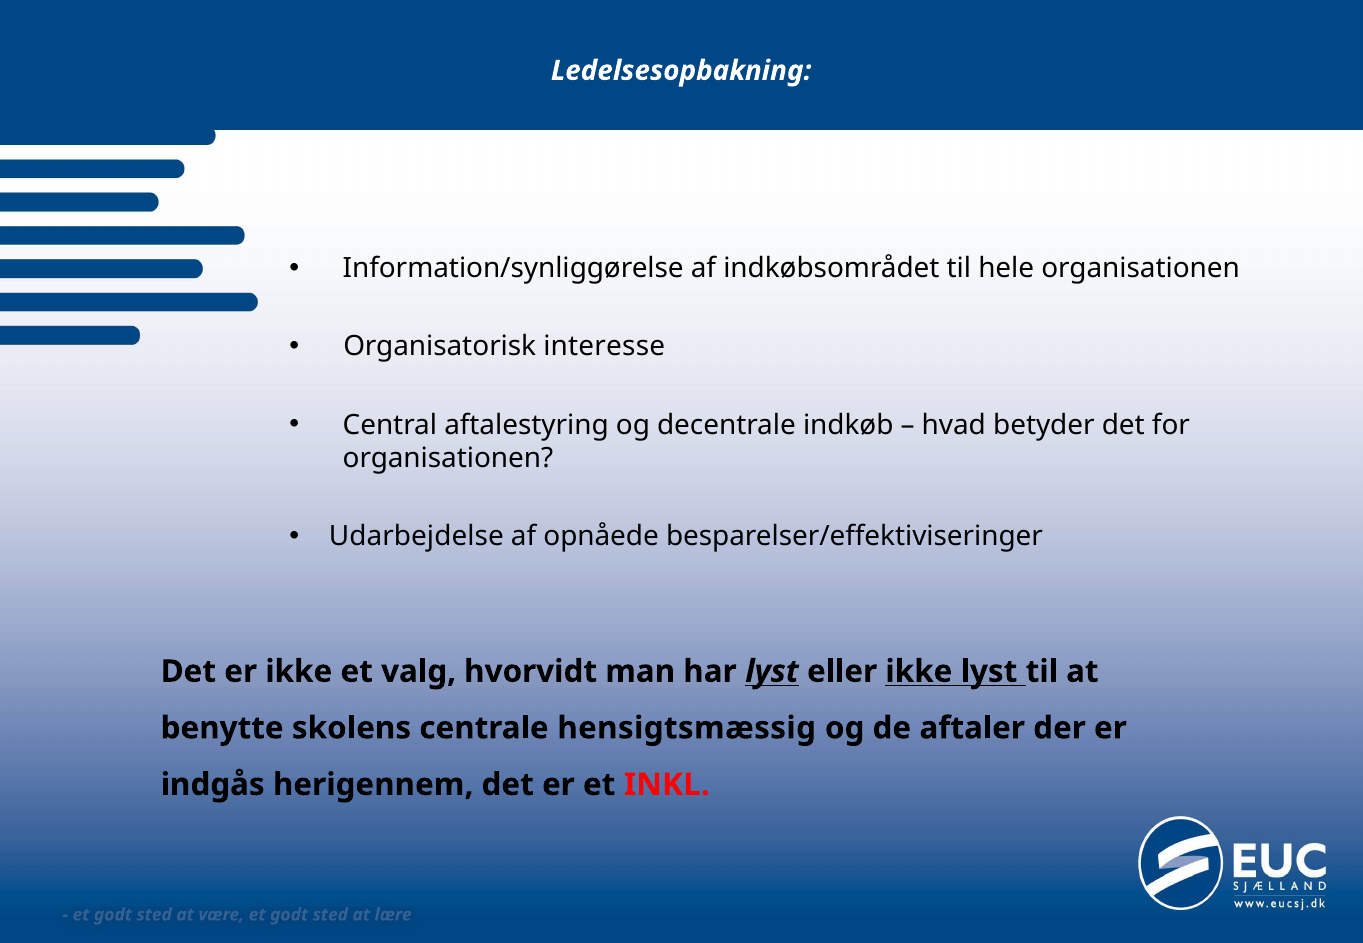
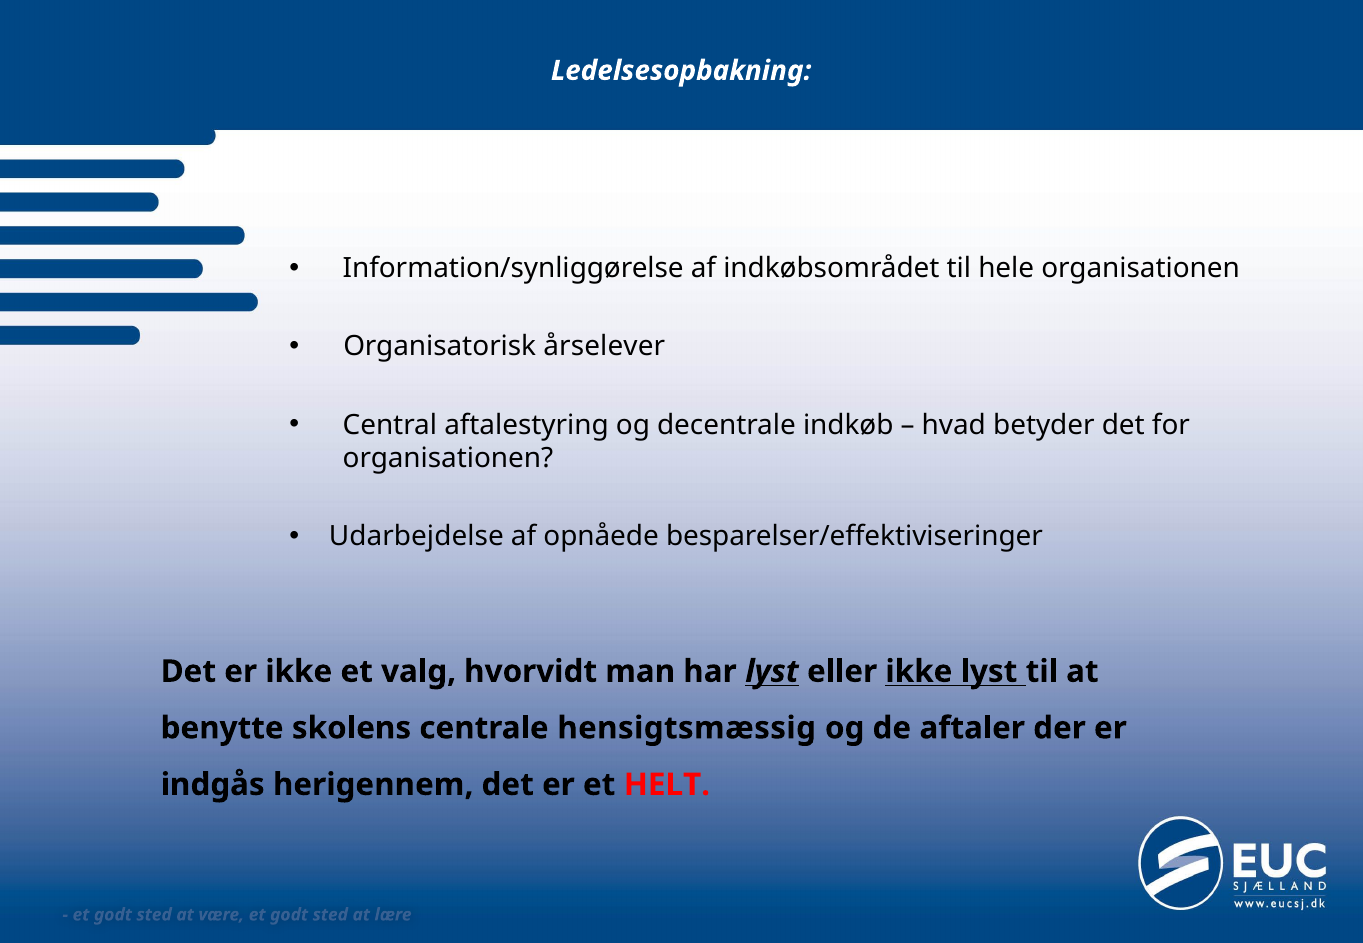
interesse: interesse -> årselever (604, 347)
INKL: INKL -> HELT (667, 785)
